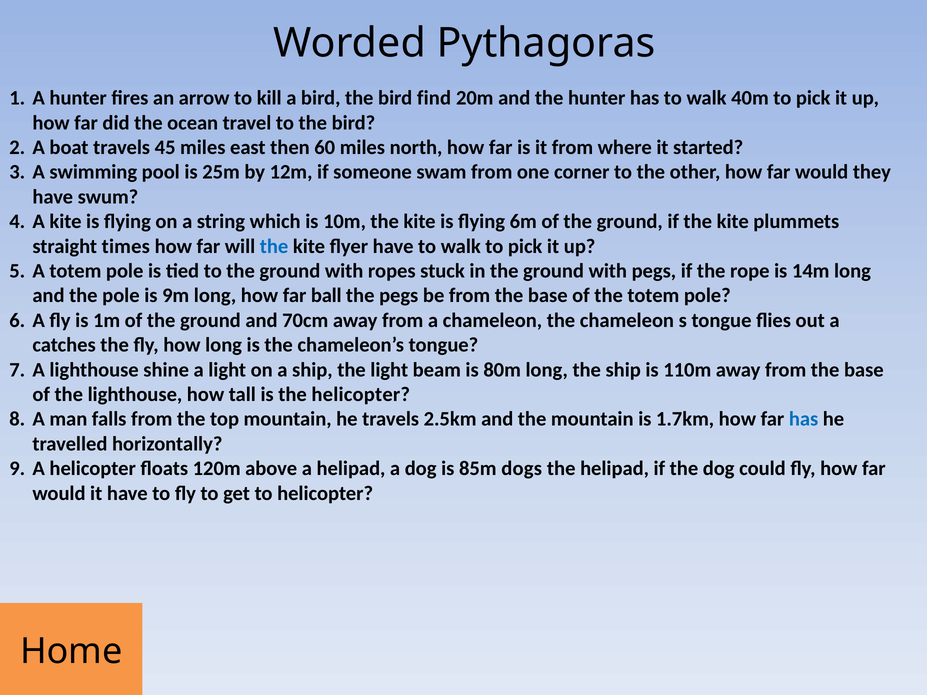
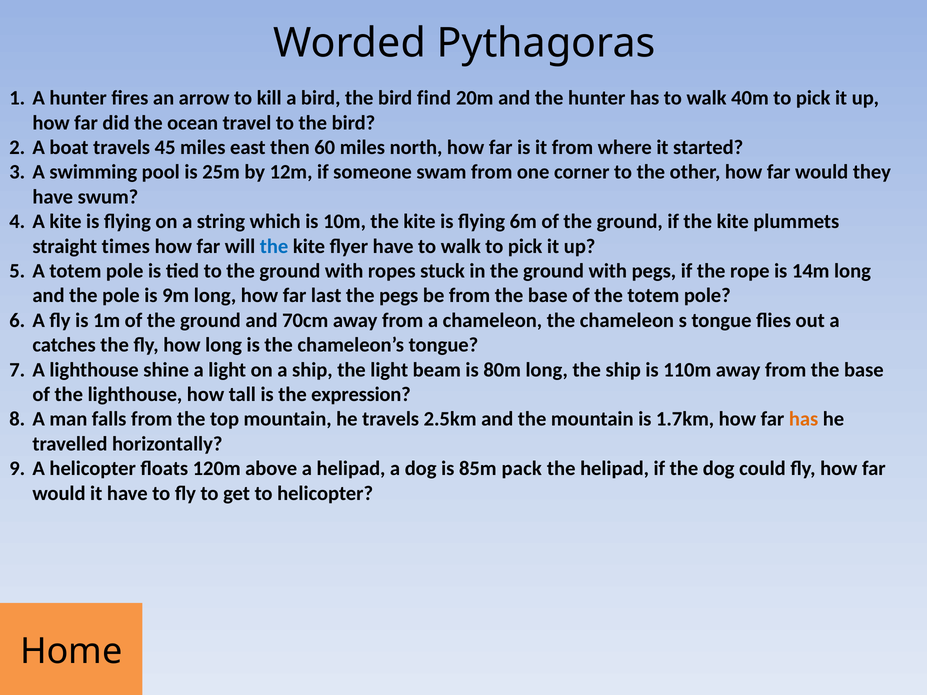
ball: ball -> last (326, 296)
the helicopter: helicopter -> expression (361, 395)
has colour: blue -> orange (804, 419)
dogs: dogs -> pack (522, 469)
